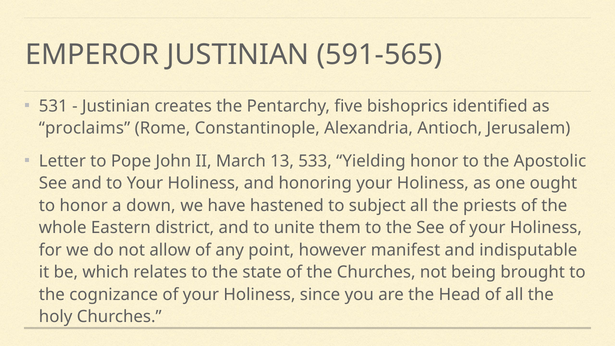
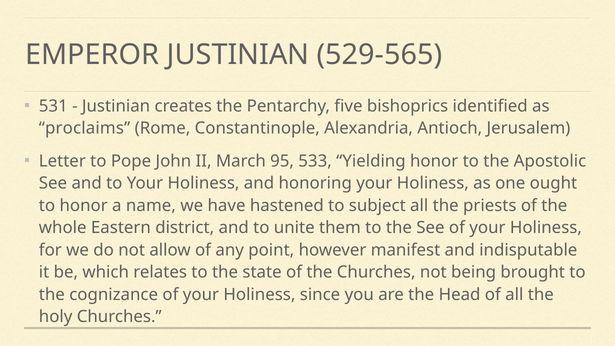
591-565: 591-565 -> 529-565 (380, 55)
13: 13 -> 95 (282, 161)
down: down -> name (151, 206)
